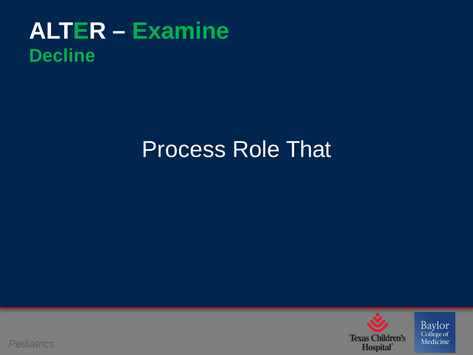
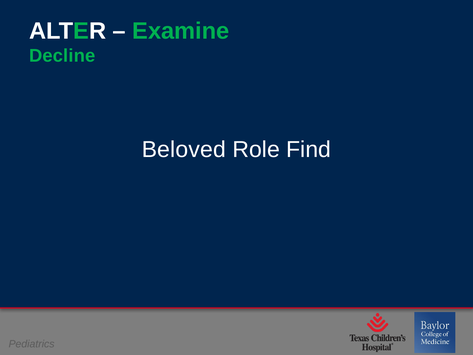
Process: Process -> Beloved (184, 149)
That: That -> Find (309, 149)
